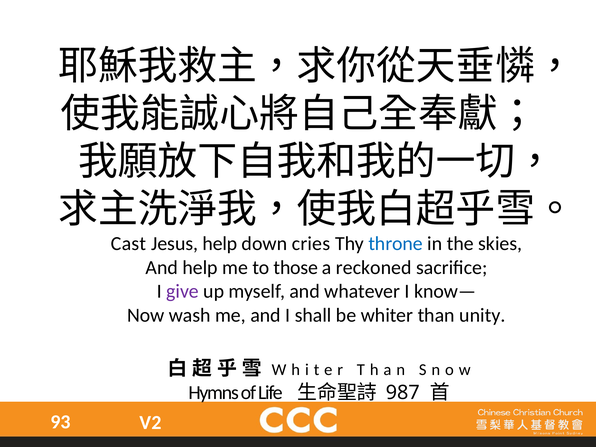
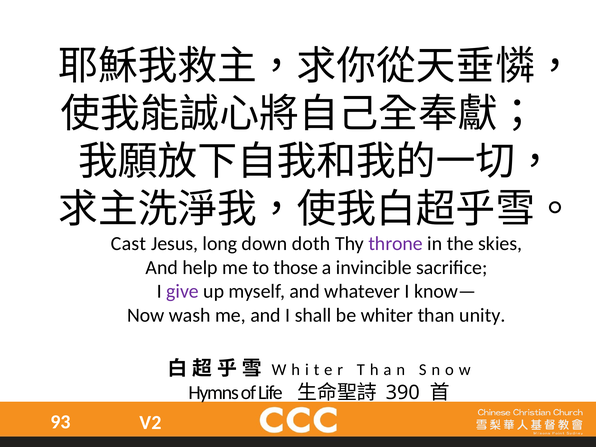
Jesus help: help -> long (220, 244)
cries: cries -> doth (311, 244)
throne colour: blue -> purple (396, 244)
reckoned: reckoned -> invincible (374, 268)
987: 987 -> 390 (403, 392)
